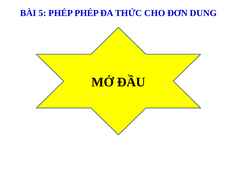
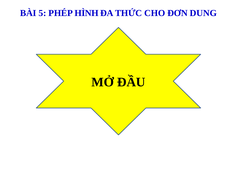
PHÉP PHÉP: PHÉP -> HÌNH (87, 13)
